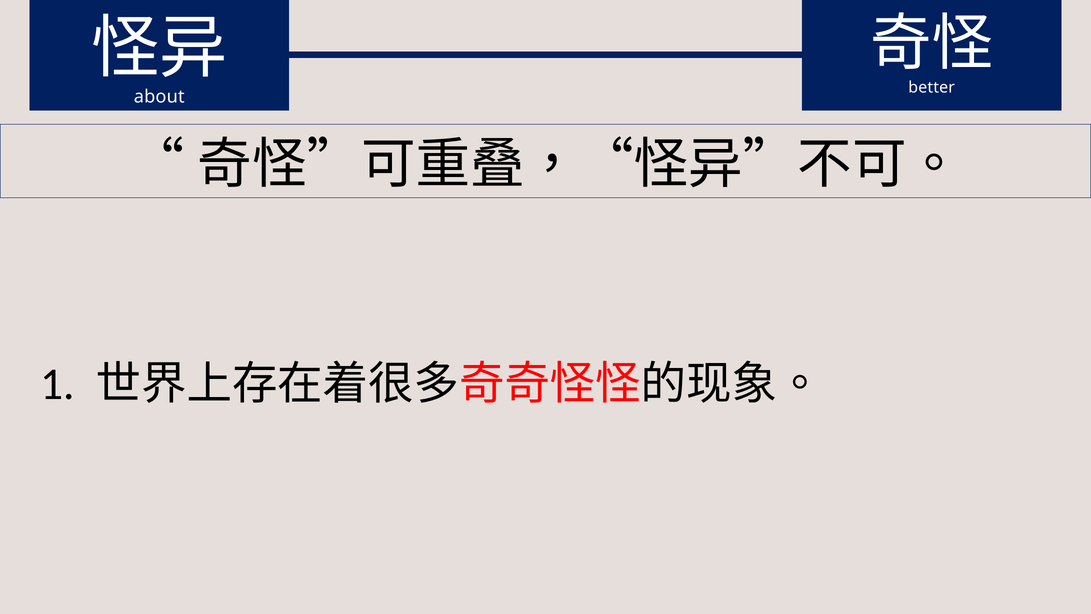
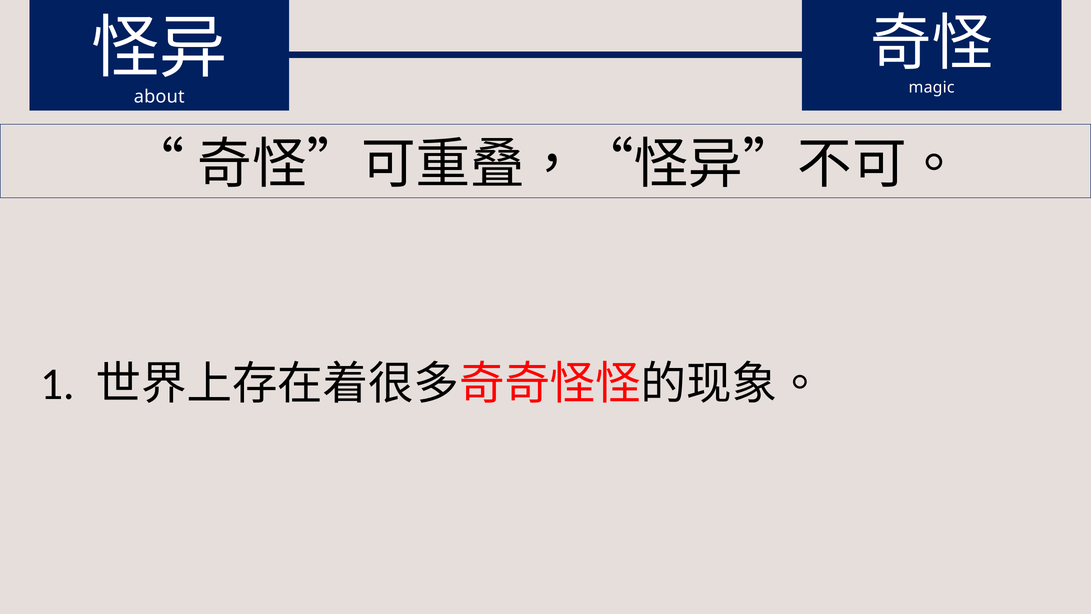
better: better -> magic (932, 87)
